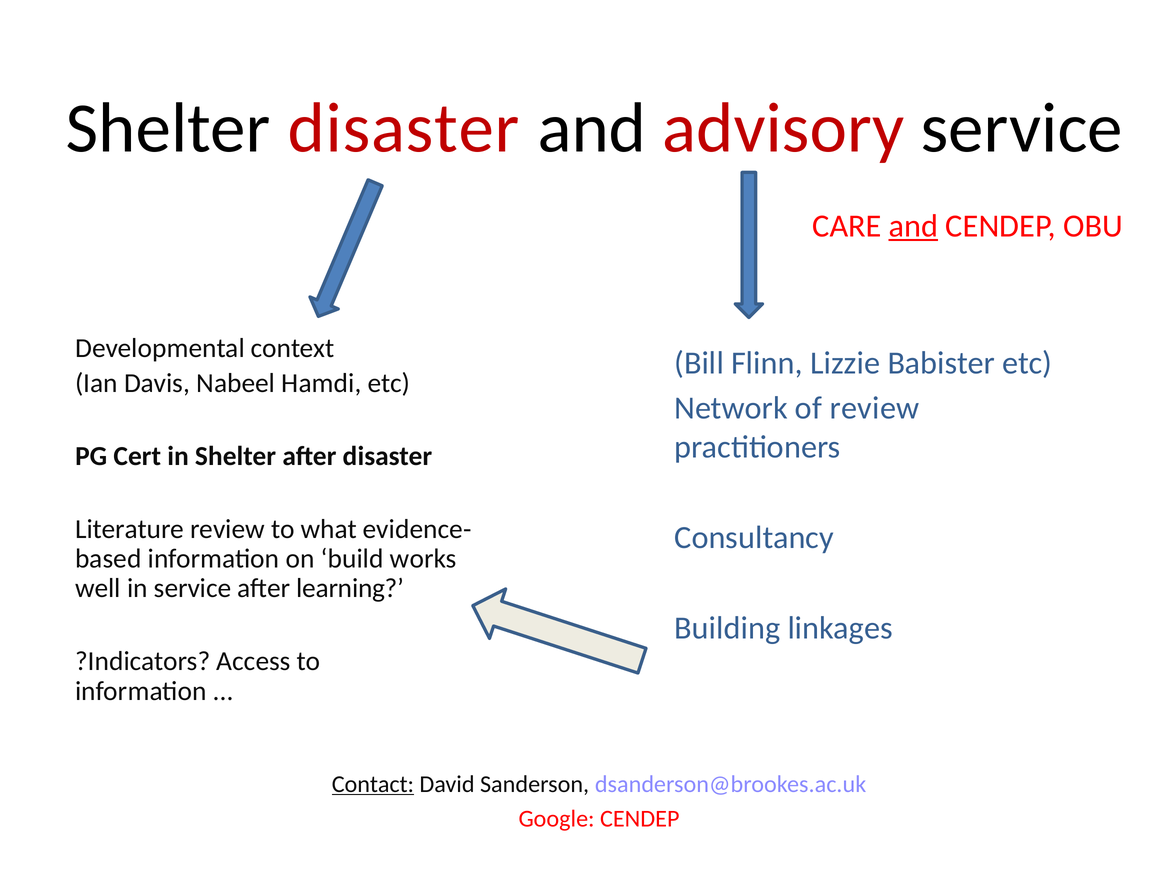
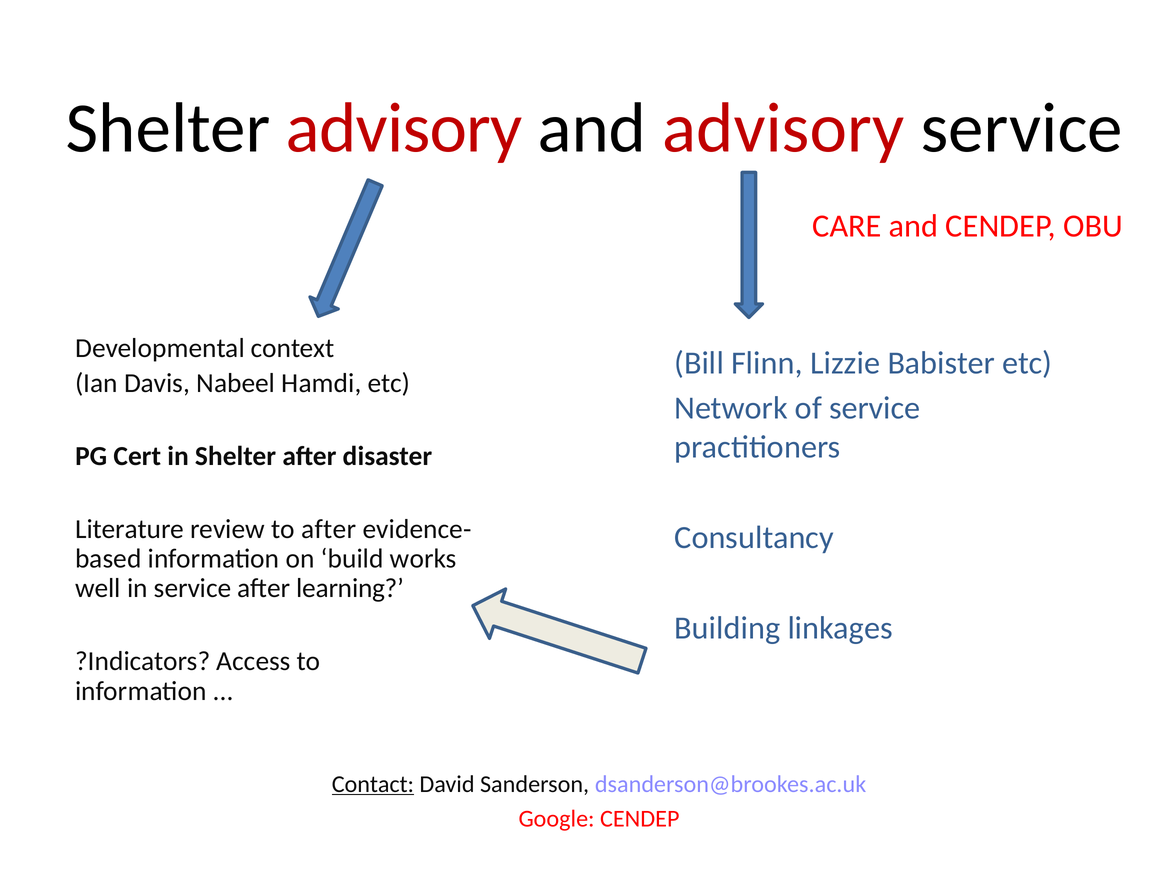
Shelter disaster: disaster -> advisory (404, 128)
and underline: present -> none (913, 226)
of review: review -> service (875, 409)
to what: what -> after (329, 529)
